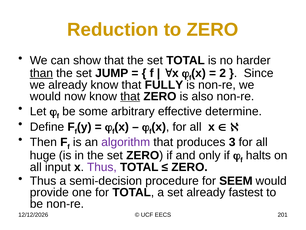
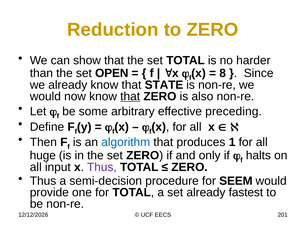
than underline: present -> none (41, 73)
JUMP: JUMP -> OPEN (112, 73)
2: 2 -> 8 (223, 73)
FULLY: FULLY -> STATE (164, 85)
determine: determine -> preceding (234, 111)
algorithm colour: purple -> blue (126, 142)
3: 3 -> 1 (232, 142)
